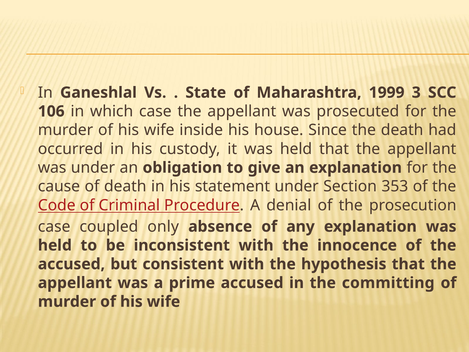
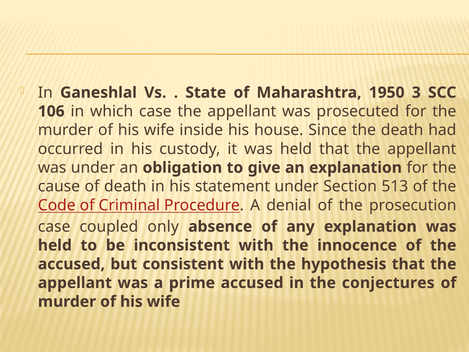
1999: 1999 -> 1950 (387, 92)
353: 353 -> 513 (395, 186)
committing: committing -> conjectures (388, 283)
